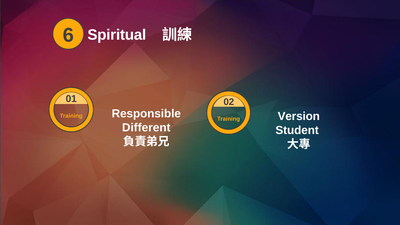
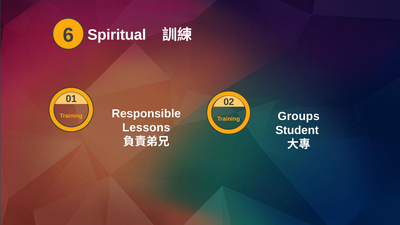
Version: Version -> Groups (299, 116)
Different: Different -> Lessons (146, 128)
